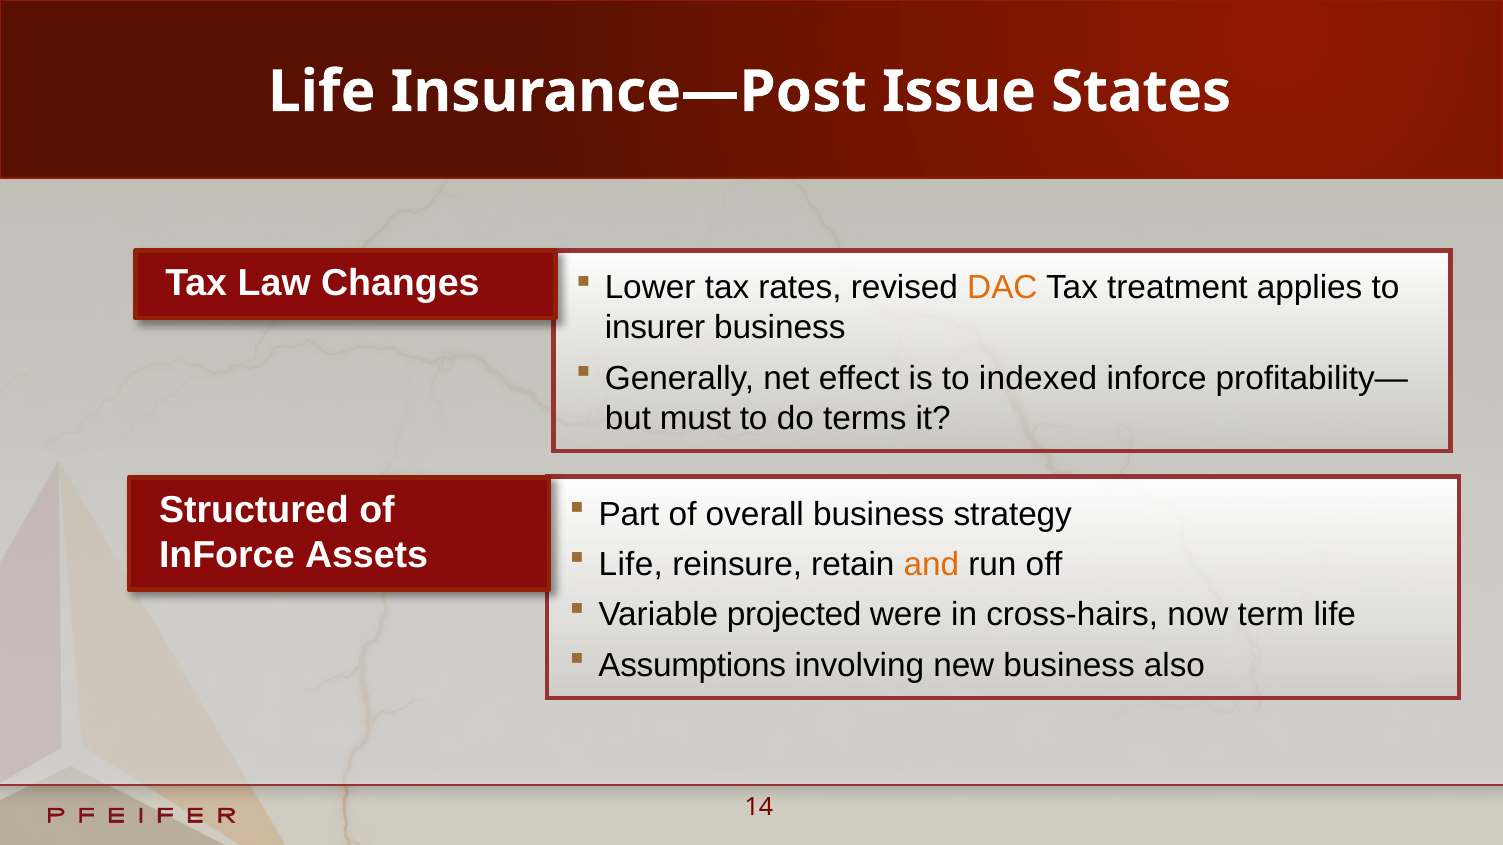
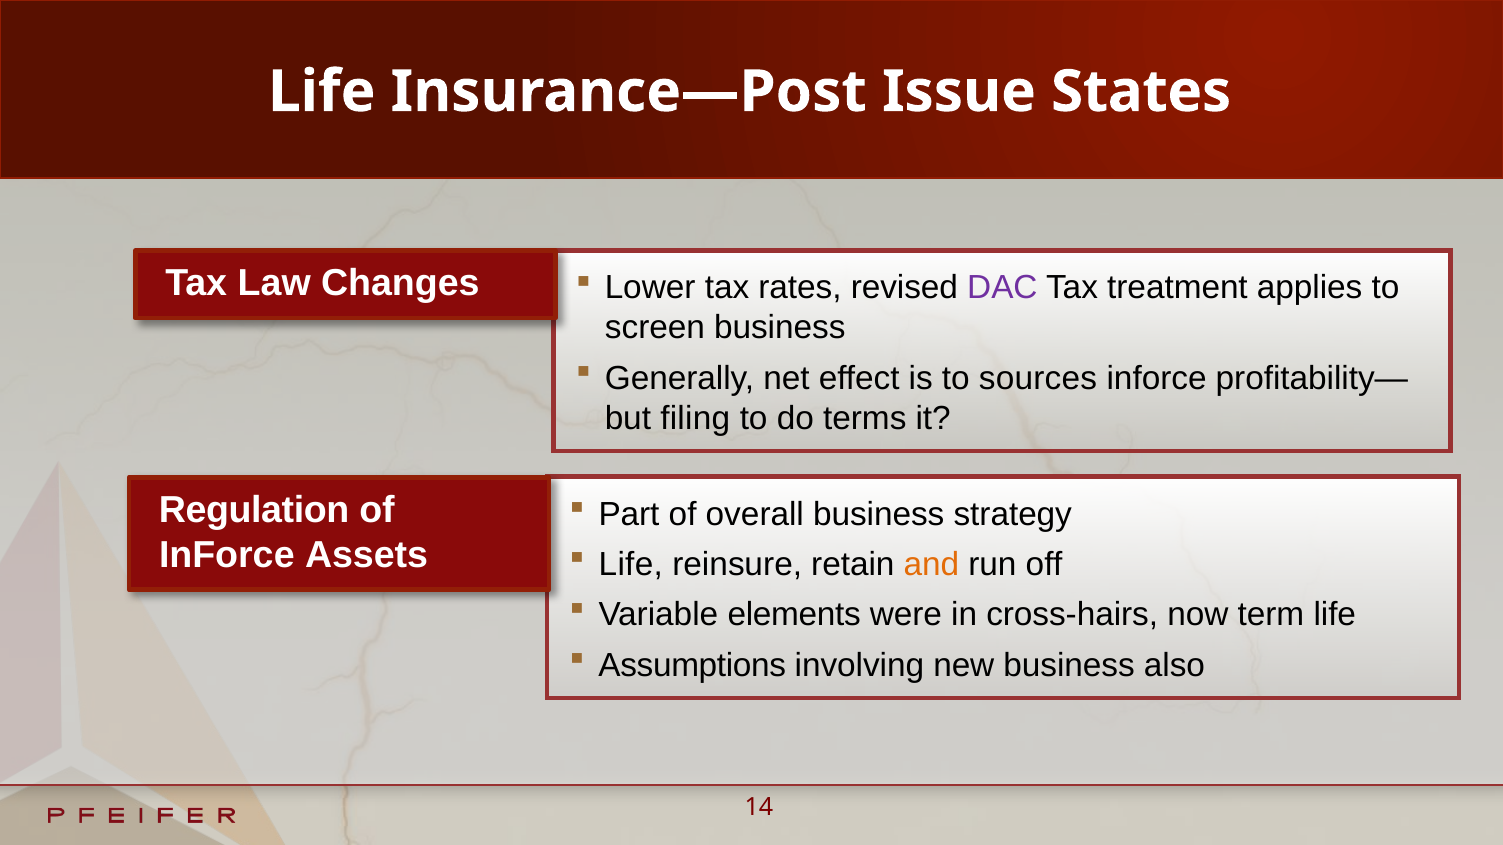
DAC colour: orange -> purple (1002, 288)
insurer: insurer -> screen (655, 328)
indexed: indexed -> sources (1038, 378)
must: must -> filing (695, 419)
Structured: Structured -> Regulation (254, 510)
projected: projected -> elements (794, 615)
